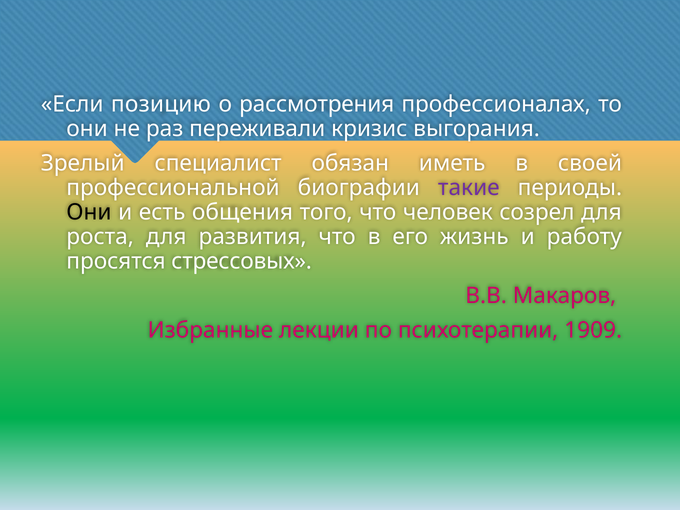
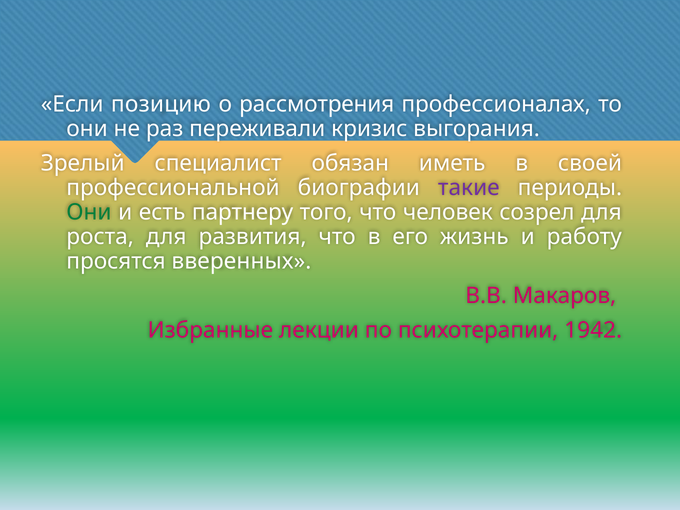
Они colour: black -> green (89, 212)
общения: общения -> партнеру (243, 212)
стрессовых: стрессовых -> вверенных (241, 261)
1909: 1909 -> 1942 (593, 330)
